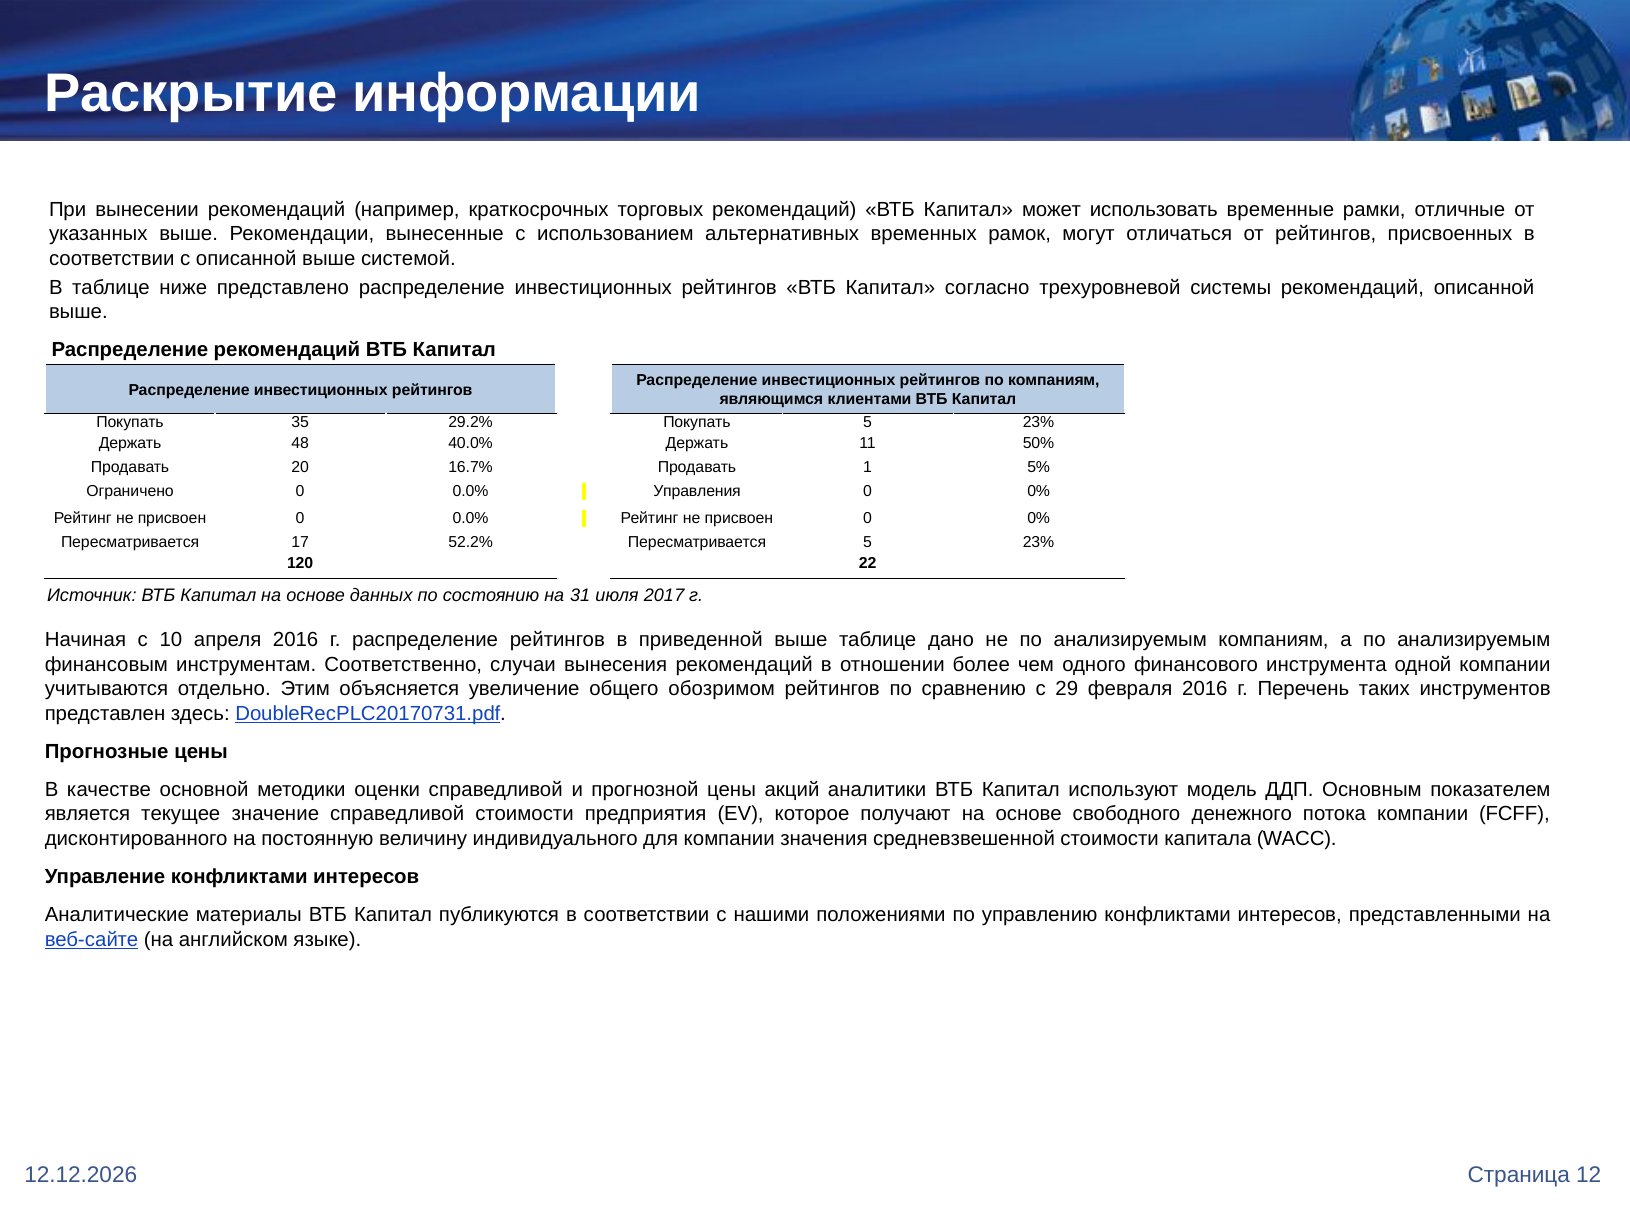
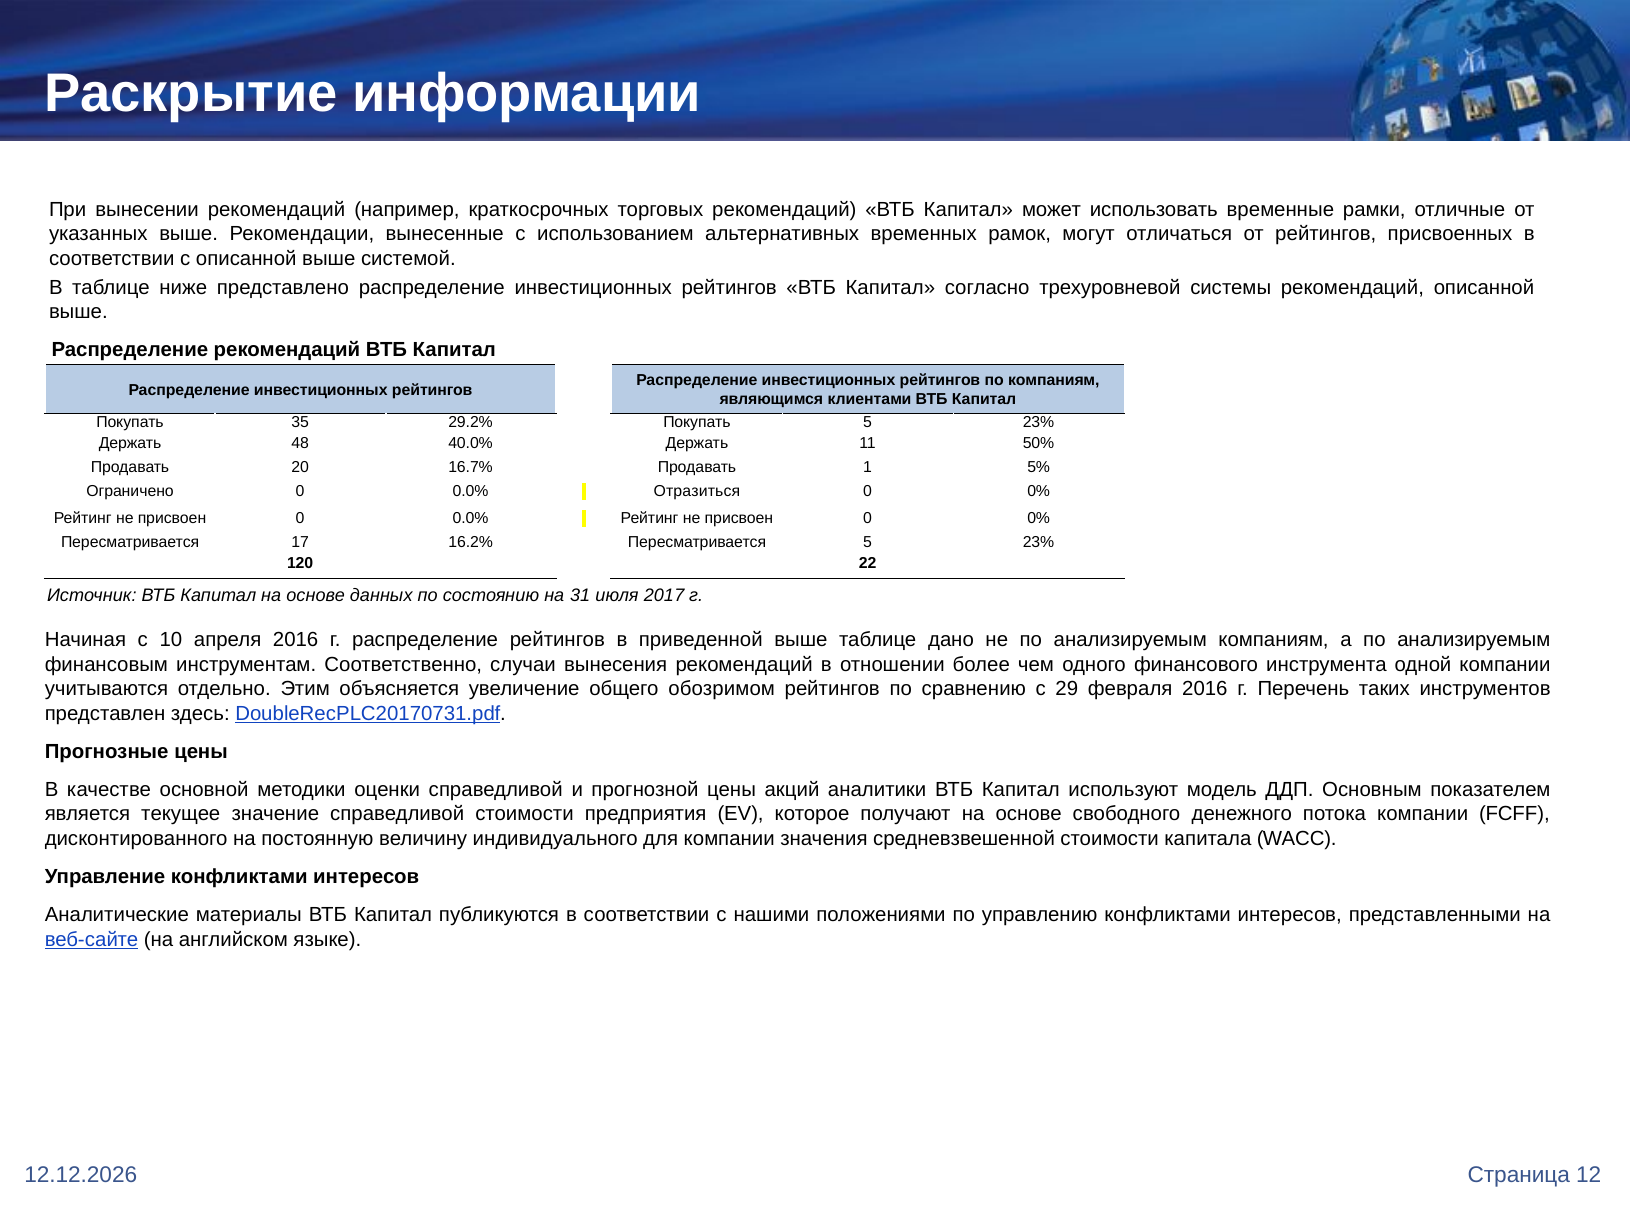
Управления: Управления -> Отразиться (697, 492)
52.2%: 52.2% -> 16.2% (471, 542)
